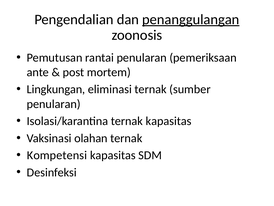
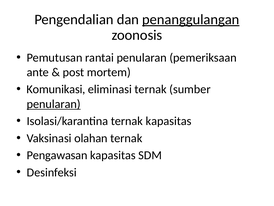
Lingkungan: Lingkungan -> Komunikasi (56, 89)
penularan underline: none -> present (54, 104)
Kompetensi: Kompetensi -> Pengawasan (57, 155)
